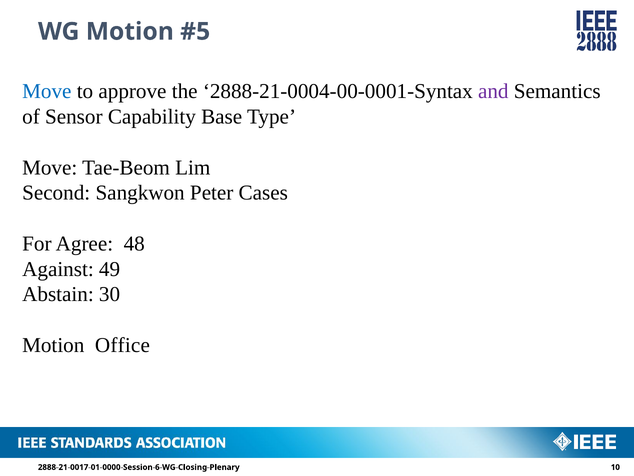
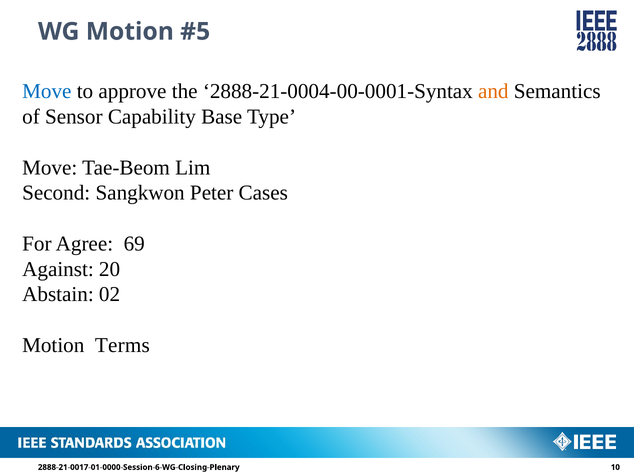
and colour: purple -> orange (493, 91)
48: 48 -> 69 (134, 243)
49: 49 -> 20 (110, 269)
30: 30 -> 02 (110, 294)
Office: Office -> Terms (122, 345)
